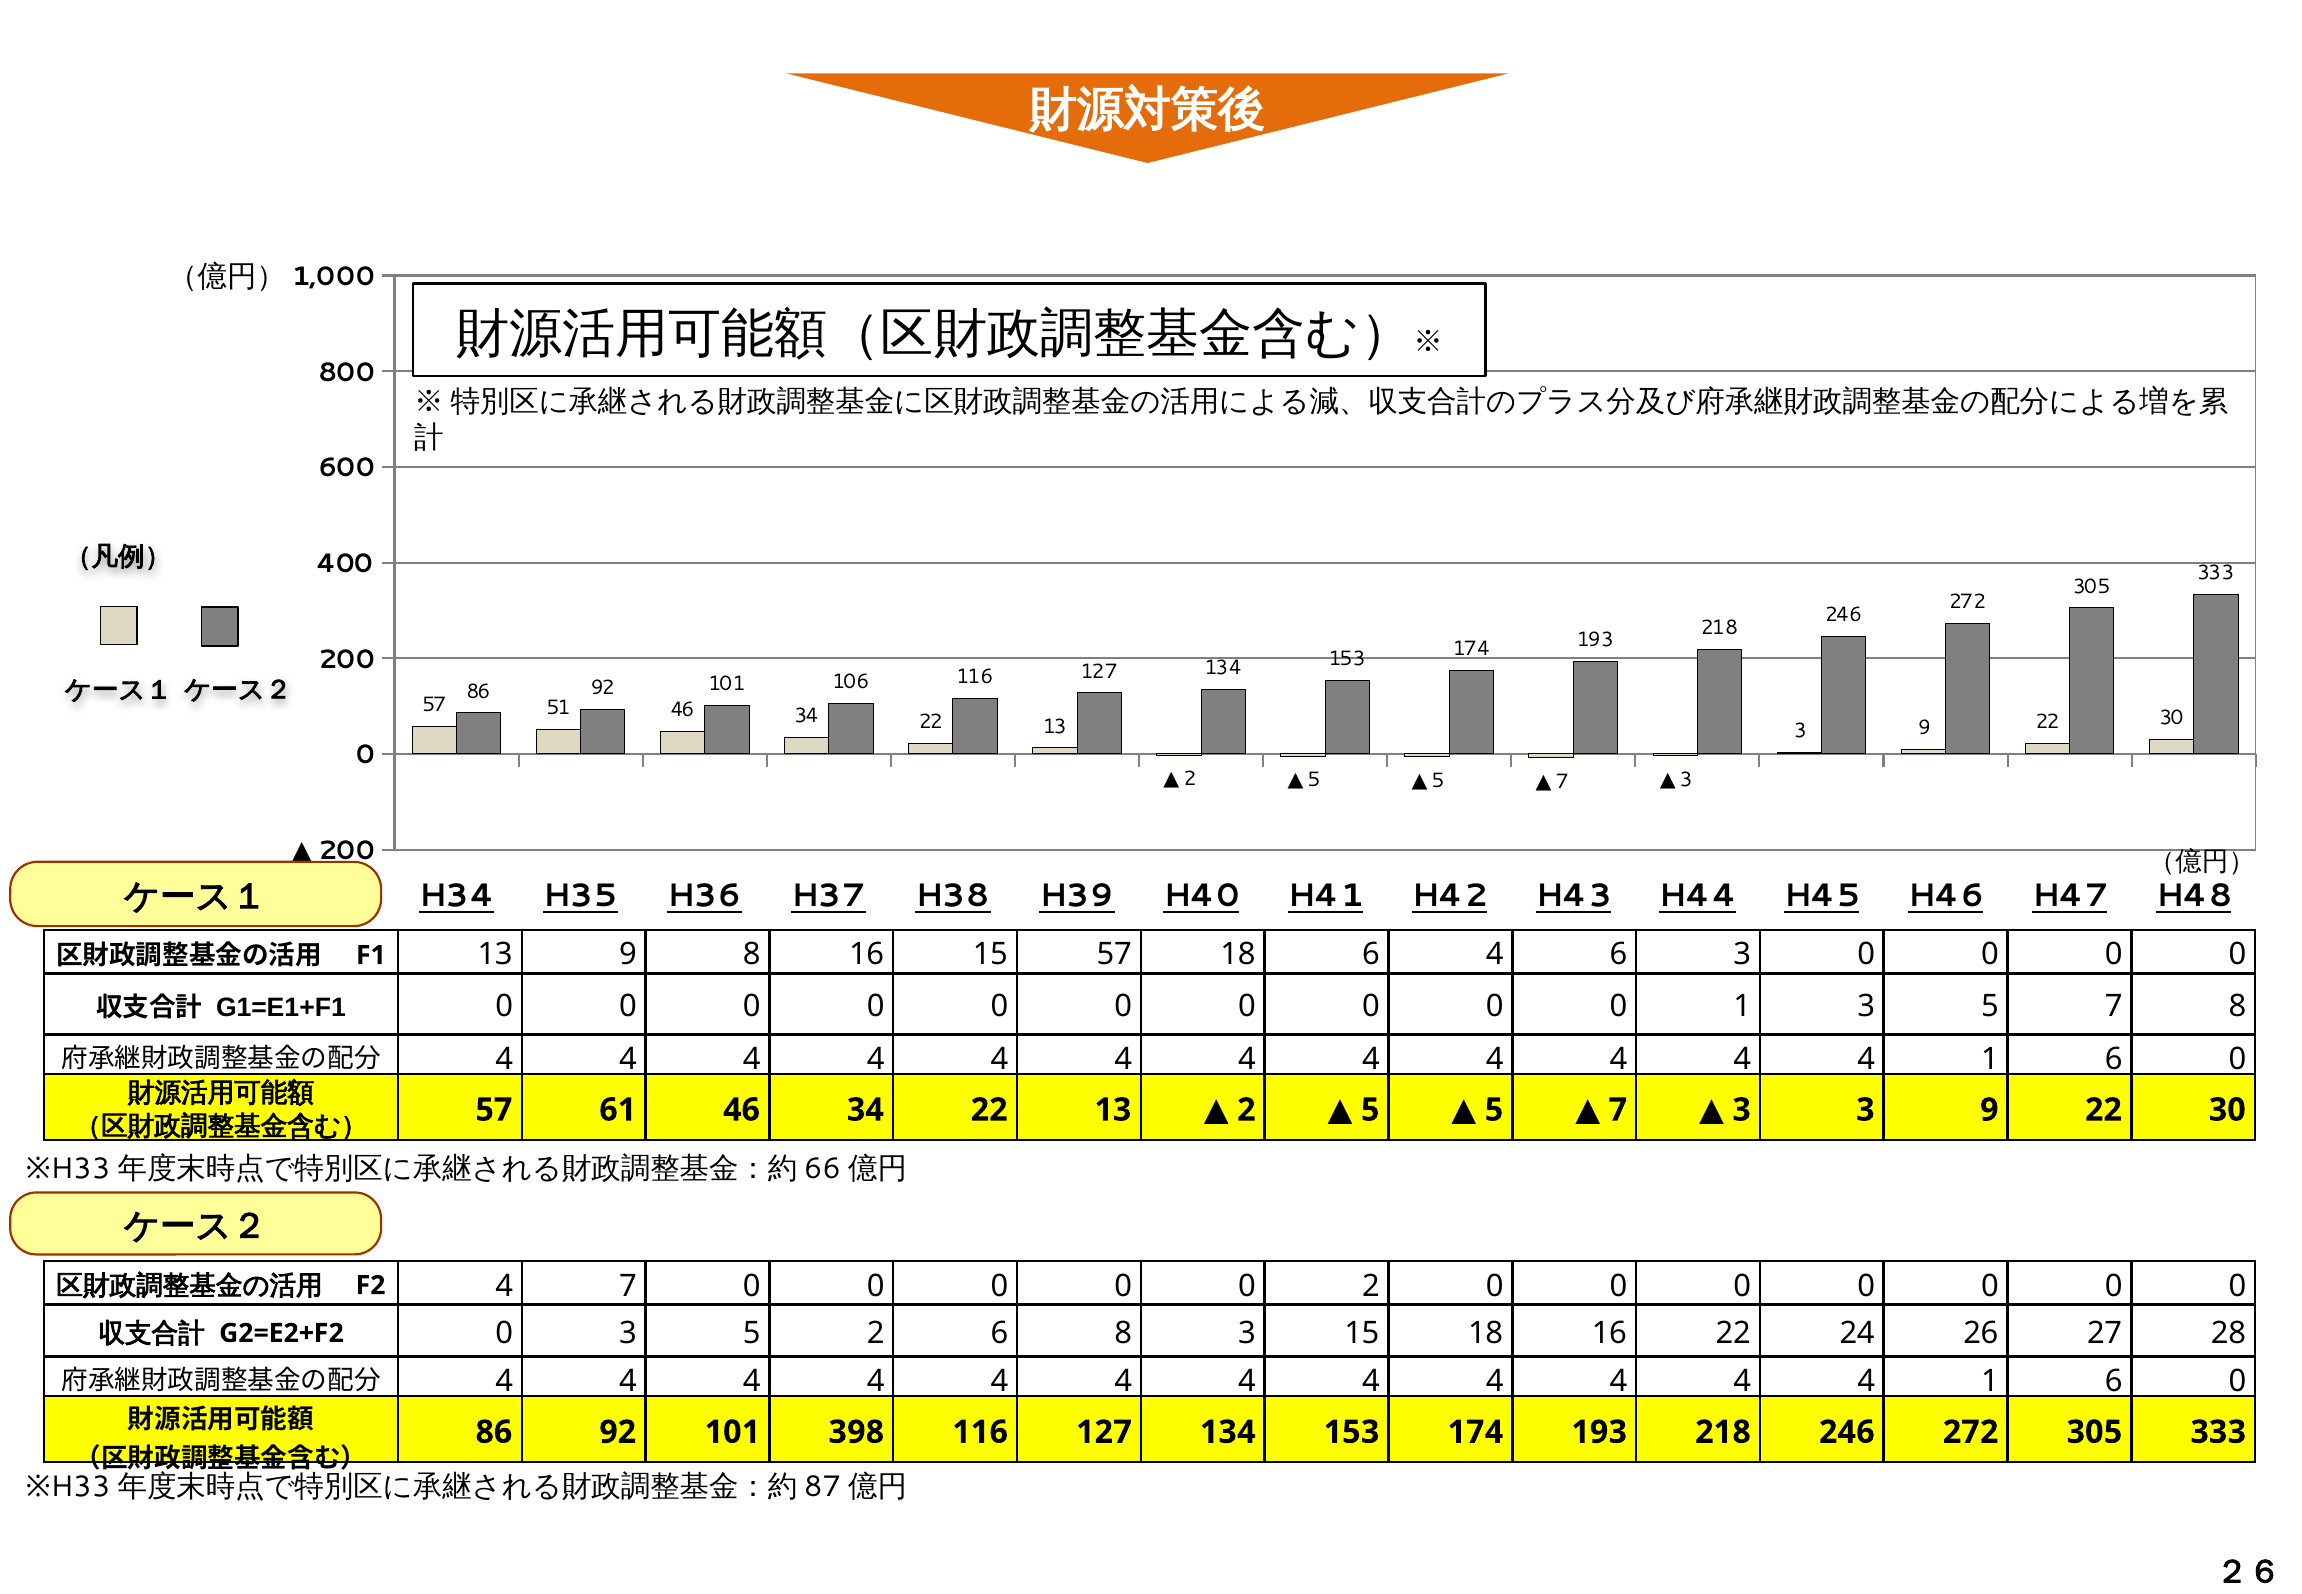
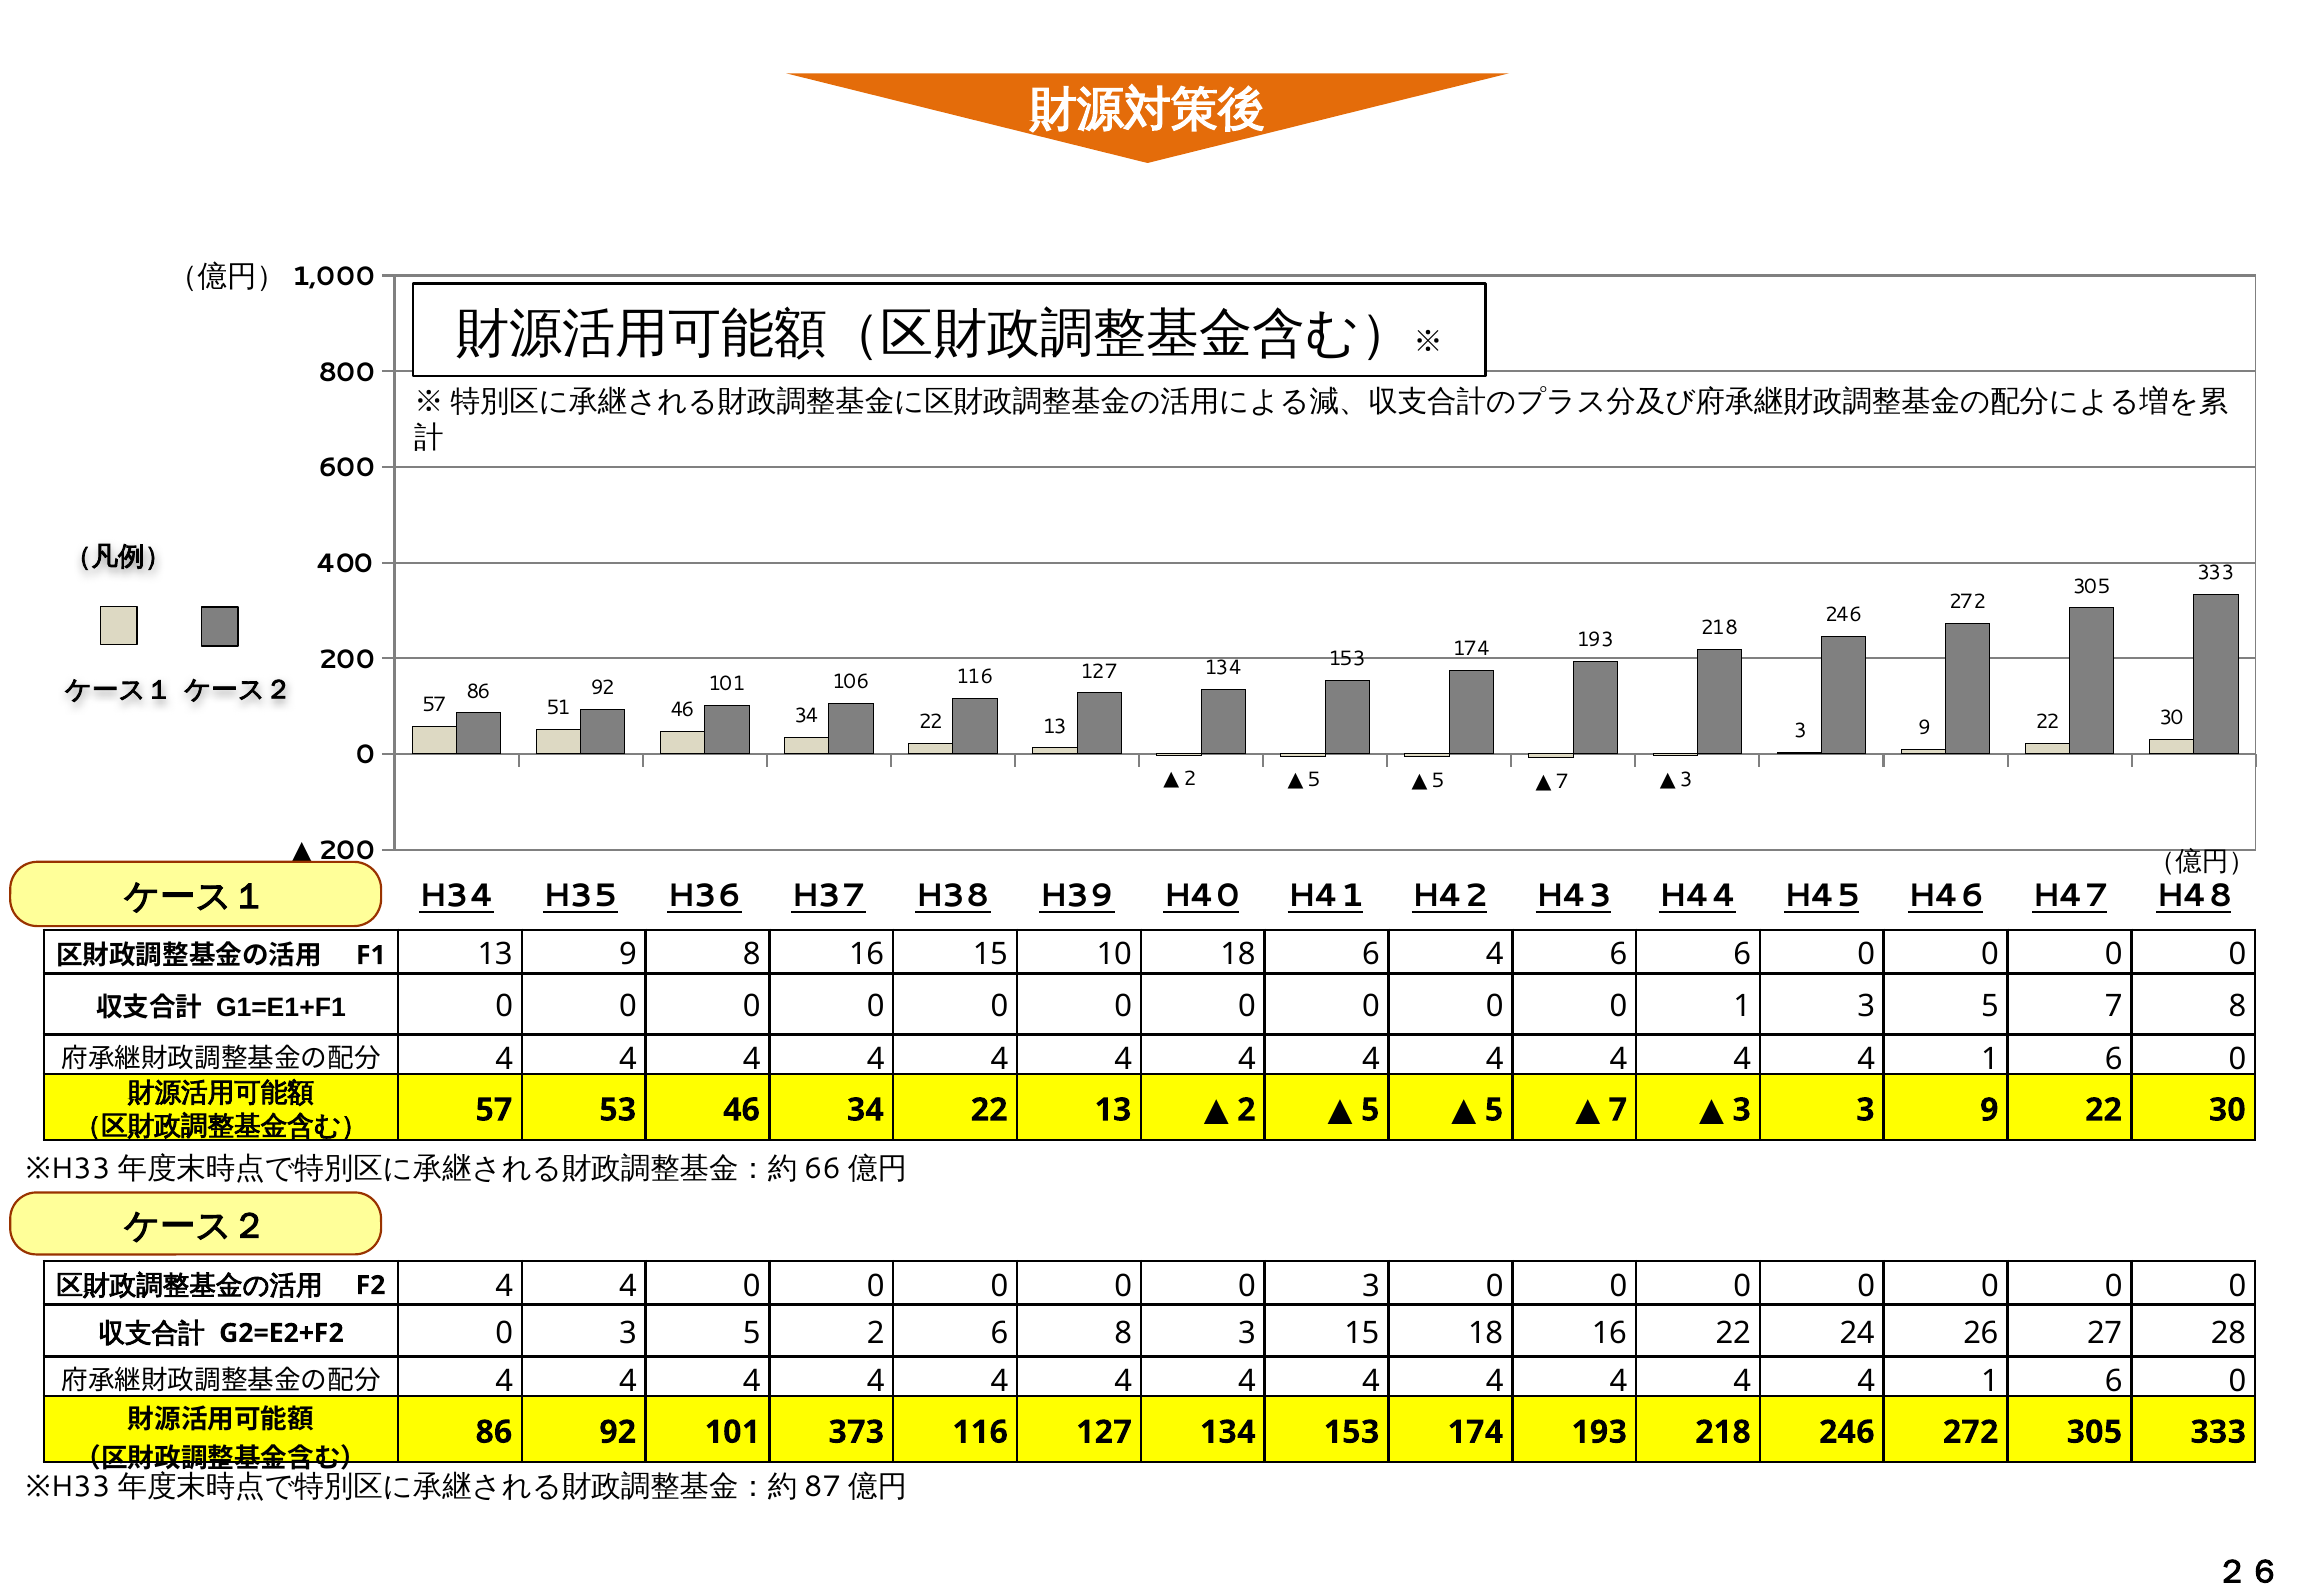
15 57: 57 -> 10 (1114, 954)
6 3: 3 -> 6 (1742, 954)
61: 61 -> 53 (618, 1110)
F2 4 7: 7 -> 4 (628, 1286)
0 0 2: 2 -> 3 (1371, 1286)
398: 398 -> 373 (856, 1432)
